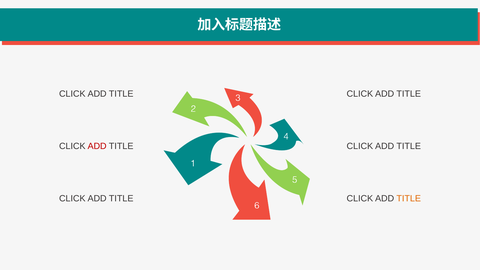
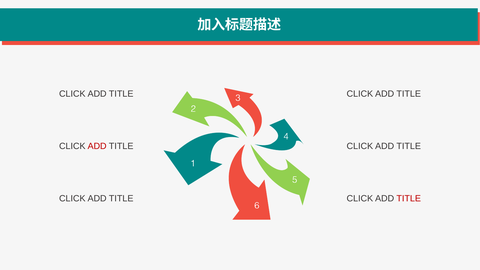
TITLE colour: orange -> red (409, 199)
